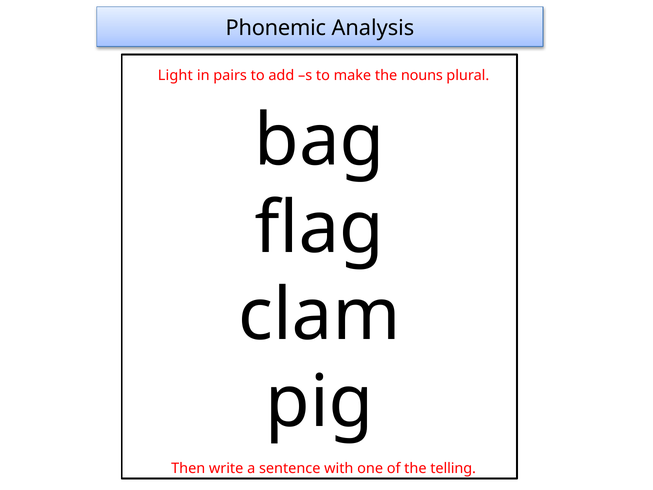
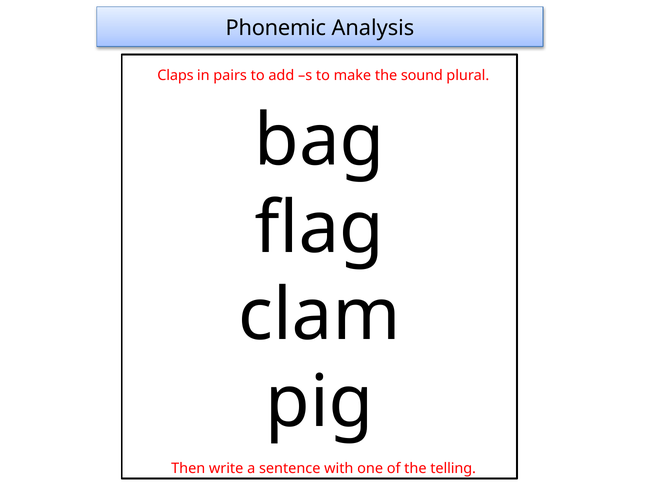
Light: Light -> Claps (175, 75)
nouns: nouns -> sound (422, 75)
